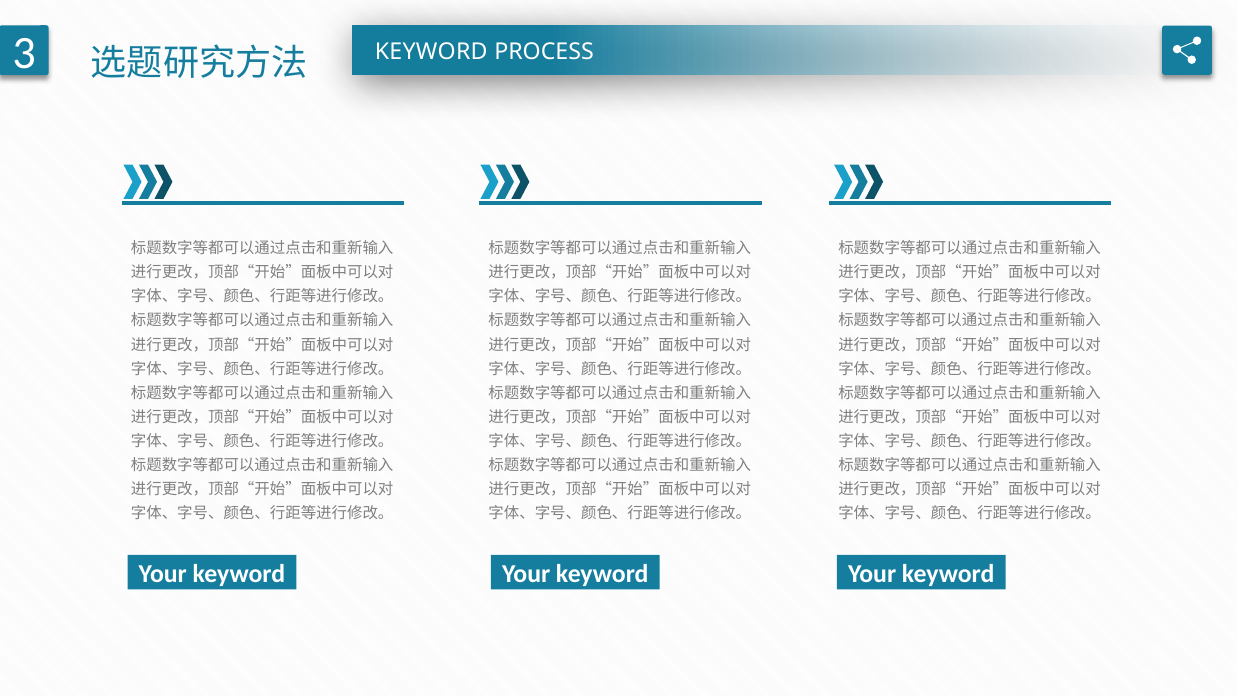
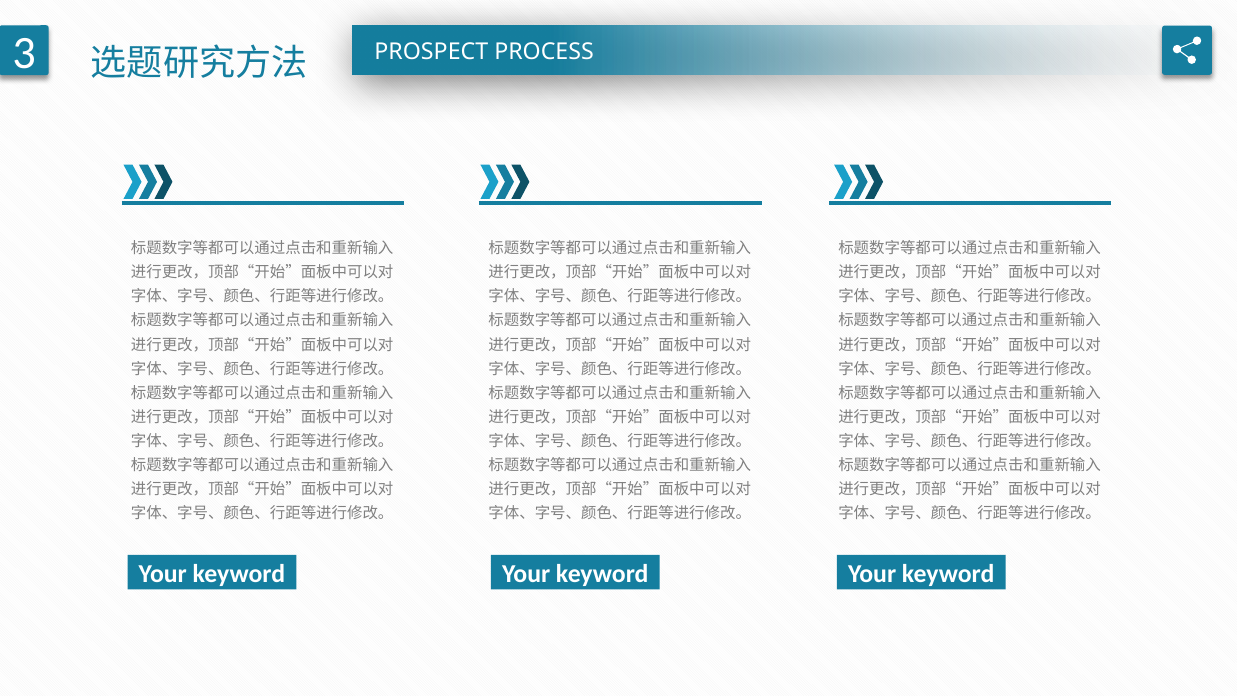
KEYWORD: KEYWORD -> PROSPECT (431, 52)
